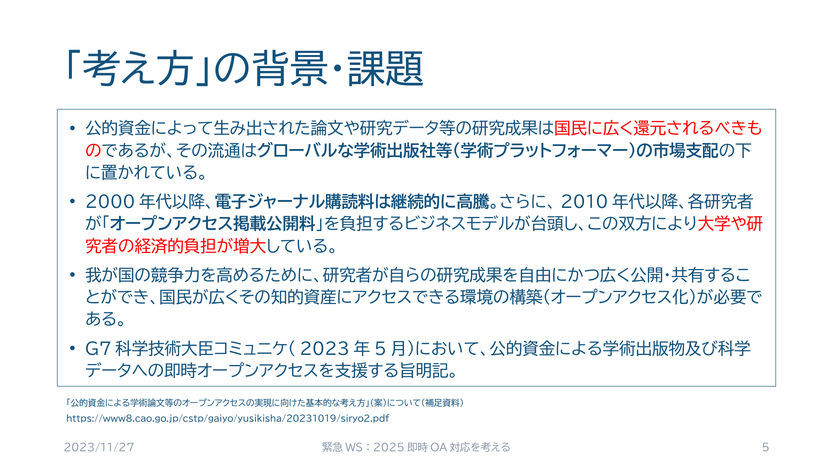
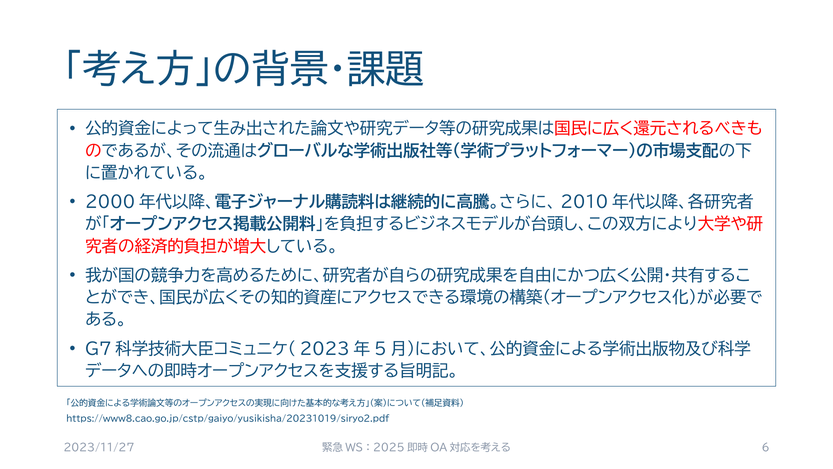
5: 5 -> 6 (766, 447)
